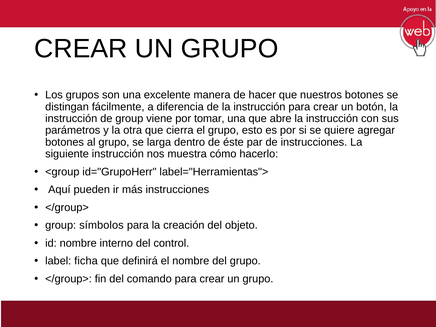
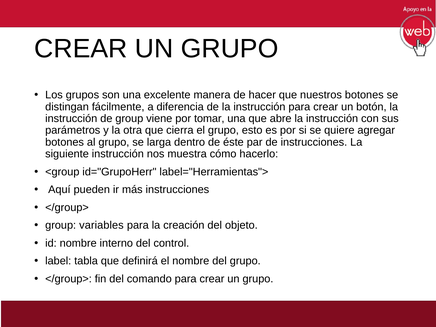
símbolos: símbolos -> variables (101, 225)
ficha: ficha -> tabla (86, 261)
